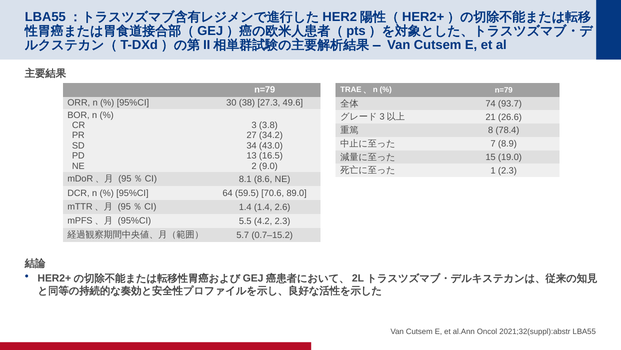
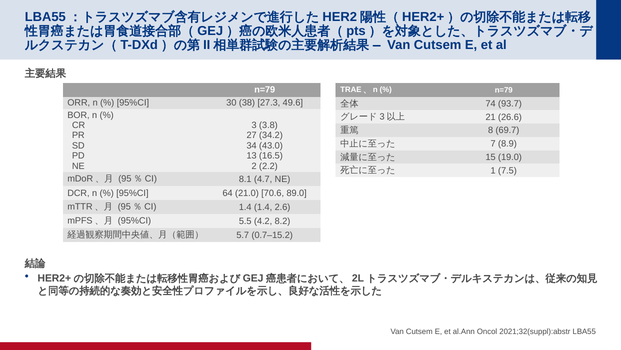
78.4: 78.4 -> 69.7 (507, 130)
9.0: 9.0 -> 2.2 (268, 166)
1 2.3: 2.3 -> 7.5 (507, 170)
8.6: 8.6 -> 4.7 (263, 179)
59.5: 59.5 -> 21.0 (247, 193)
4.2 2.3: 2.3 -> 8.2 (283, 221)
